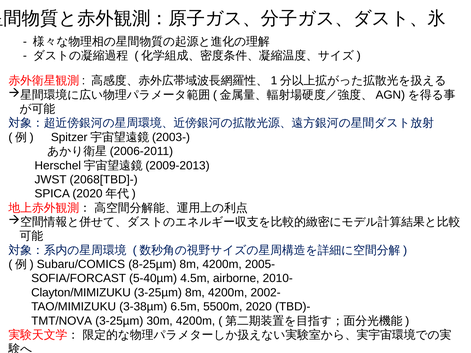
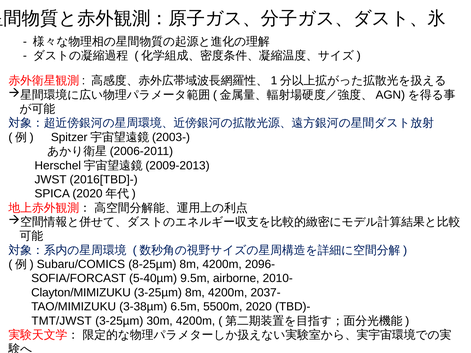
2068[TBD]-: 2068[TBD]- -> 2016[TBD]- (104, 180)
2005-: 2005- -> 2096- (260, 264)
4.5m: 4.5m -> 9.5m (195, 279)
2002-: 2002- -> 2037- (266, 293)
TMT/NOVA: TMT/NOVA -> TMT/JWST (62, 321)
